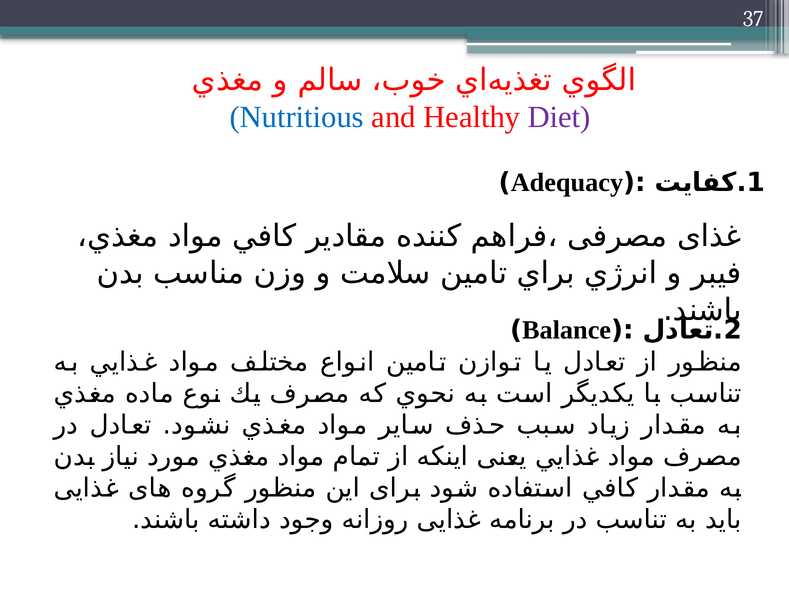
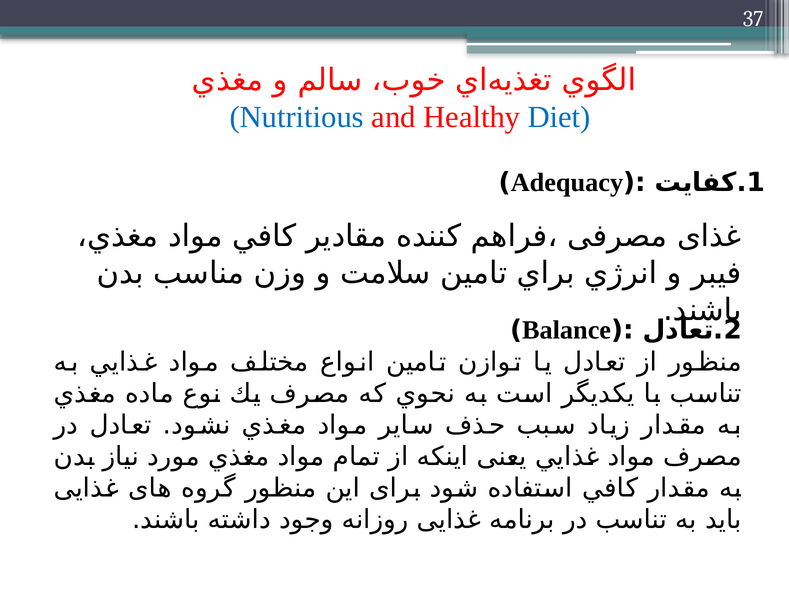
Diet colour: purple -> blue (559, 117)
